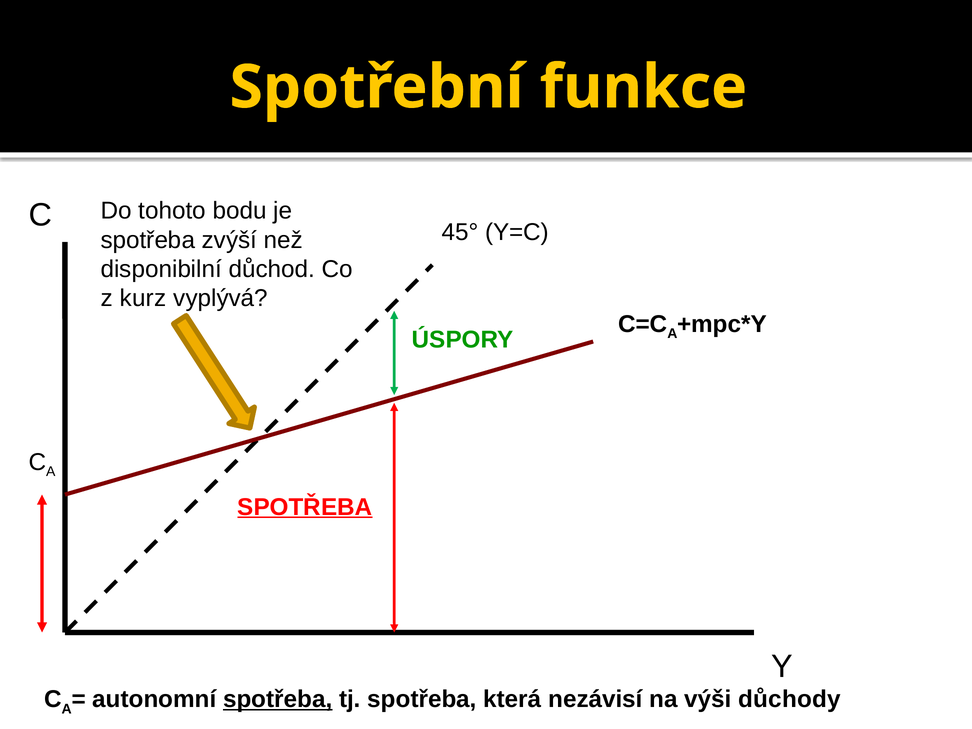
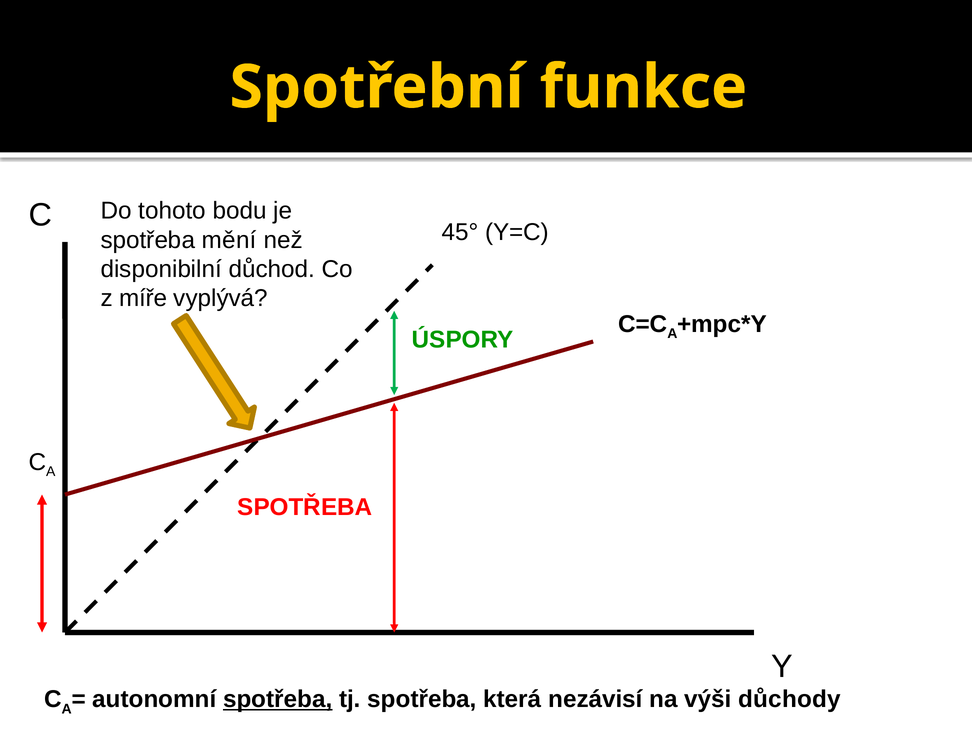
zvýší: zvýší -> mění (229, 240)
kurz: kurz -> míře (143, 298)
SPOTŘEBA underline: present -> none (305, 507)
